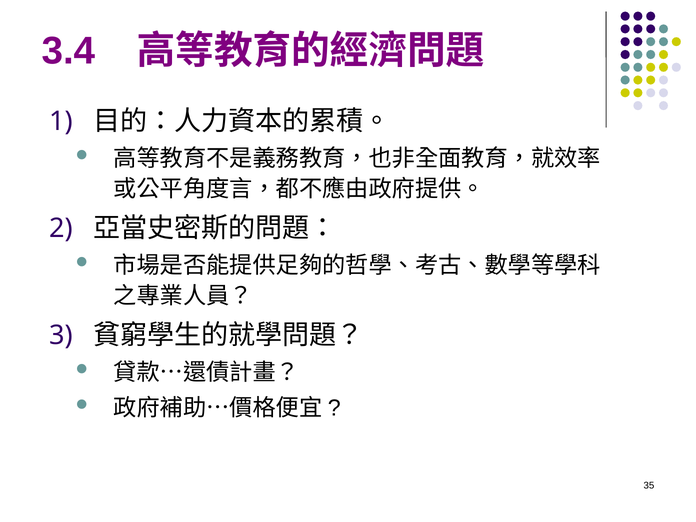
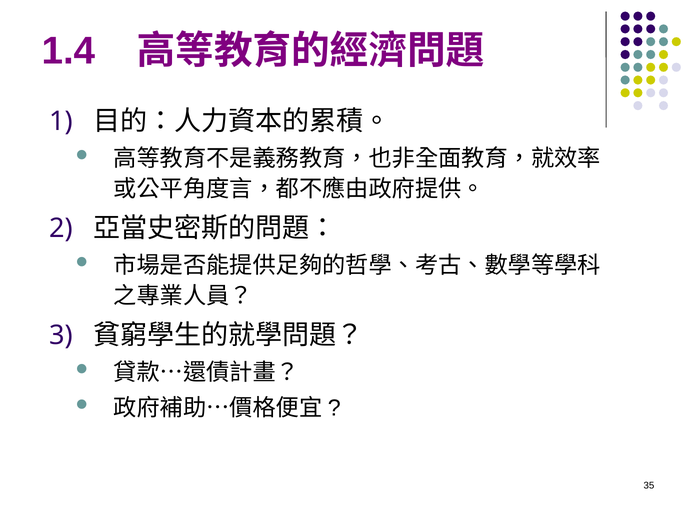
3.4: 3.4 -> 1.4 (69, 51)
